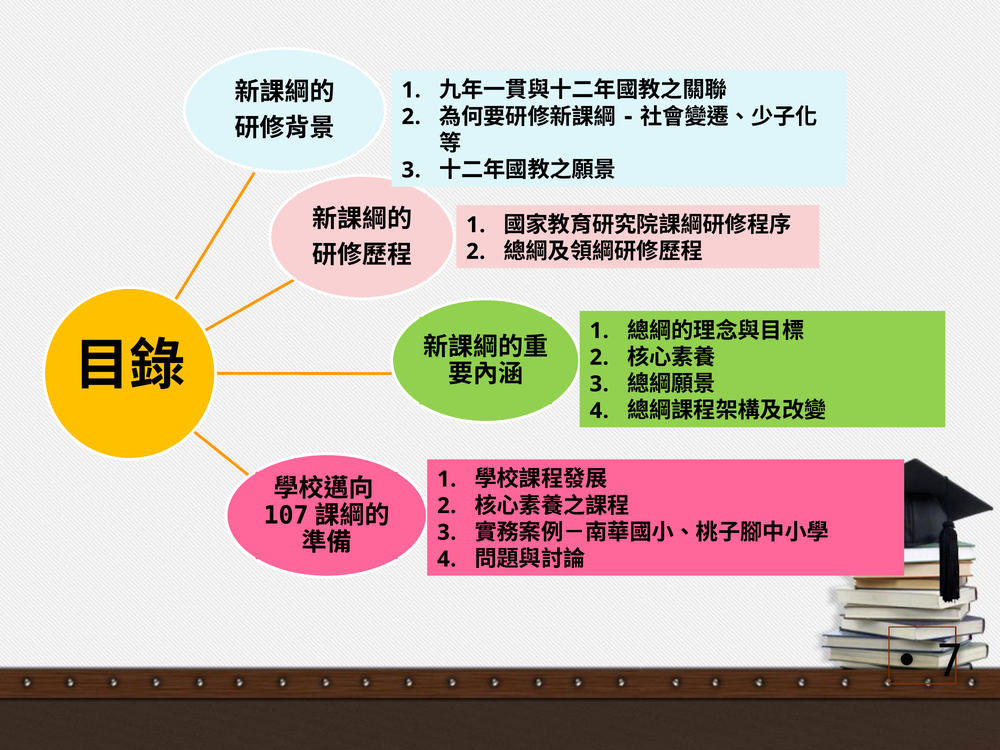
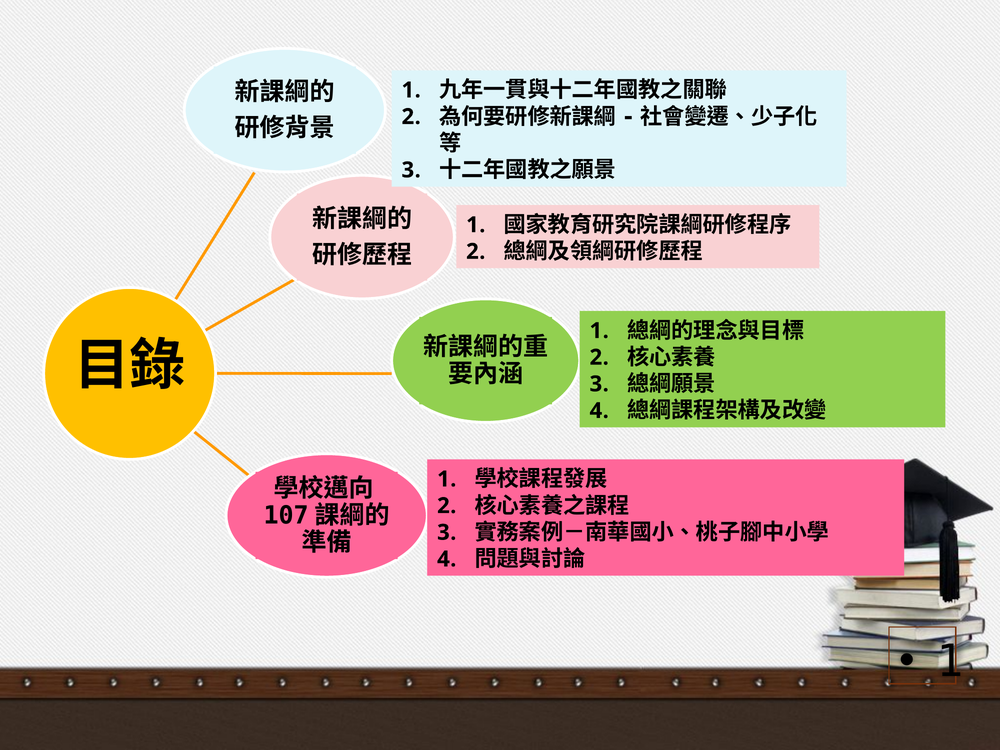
7: 7 -> 1 (950, 662)
